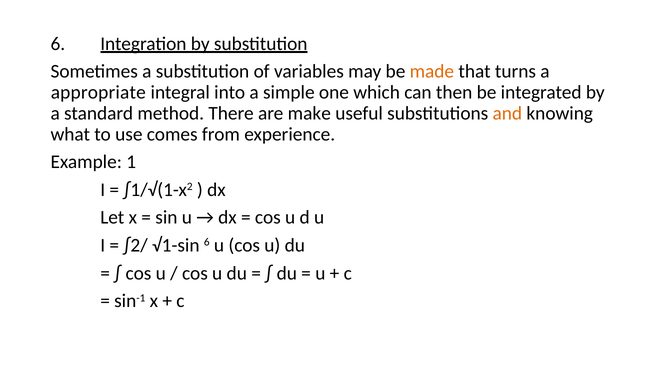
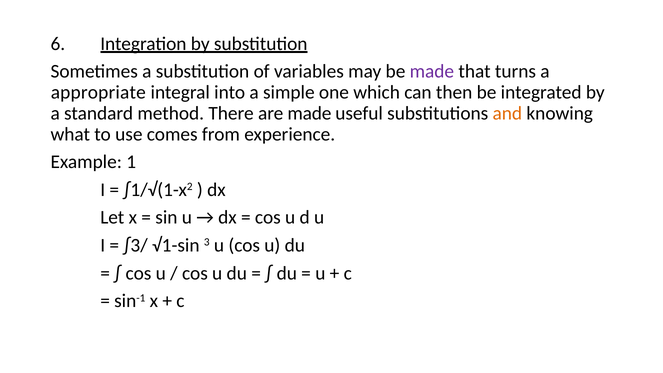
made colour: orange -> purple (432, 71)
are make: make -> made (309, 113)
∫2/: ∫2/ -> ∫3/ (136, 245)
√1-sin 6: 6 -> 3 (207, 242)
